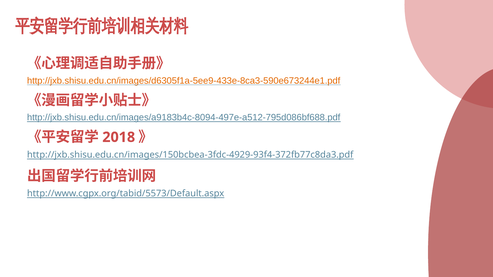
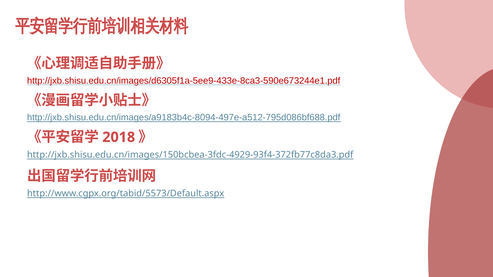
http://jxb.shisu.edu.cn/images/d6305f1a-5ee9-433e-8ca3-590e673244e1.pdf colour: orange -> red (184, 81)
